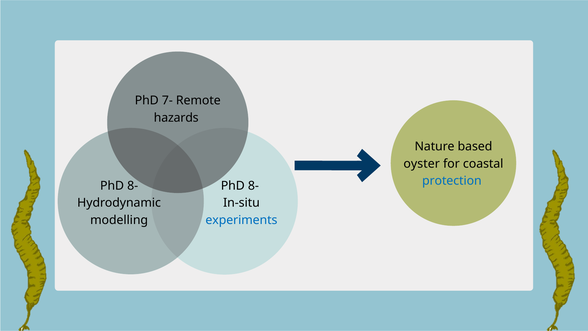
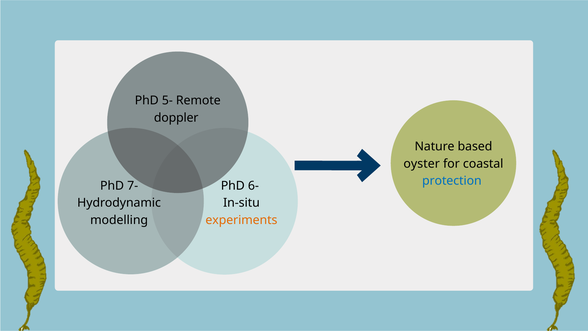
7-: 7- -> 5- (167, 100)
hazards: hazards -> doppler (176, 118)
8-: 8- -> 7- (133, 185)
8-: 8- -> 6- (253, 185)
experiments colour: blue -> orange (241, 220)
